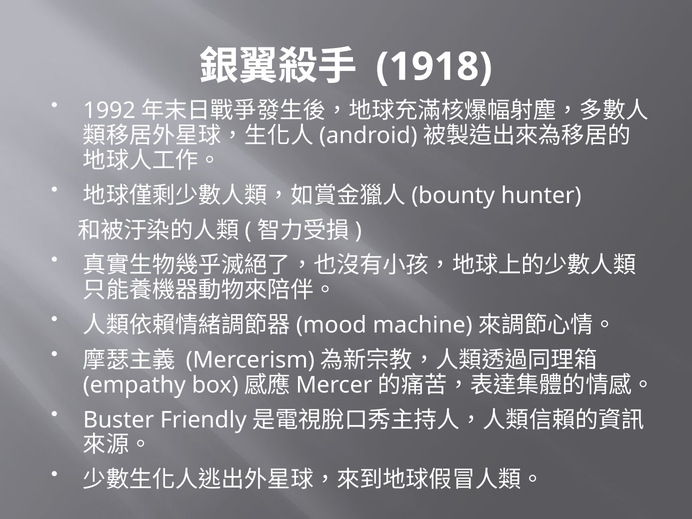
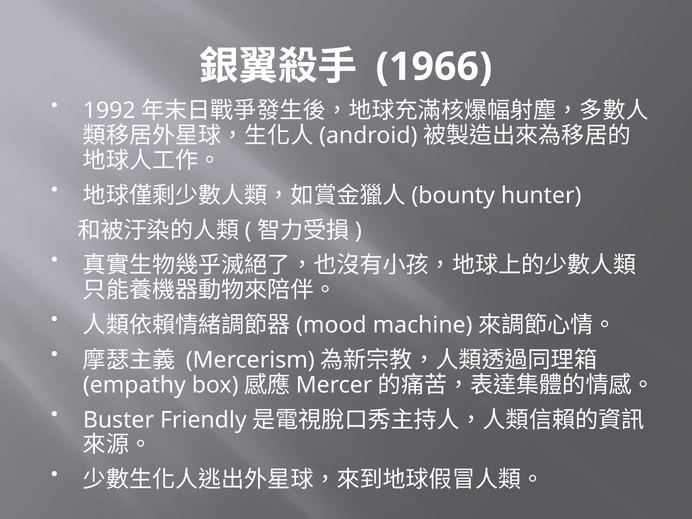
1918: 1918 -> 1966 (434, 67)
